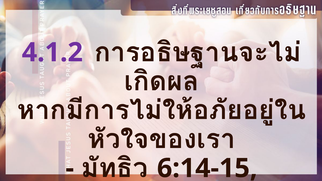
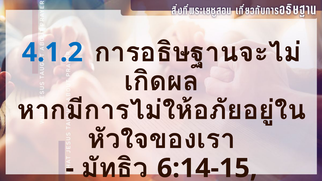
4.1.2 colour: purple -> blue (52, 52)
